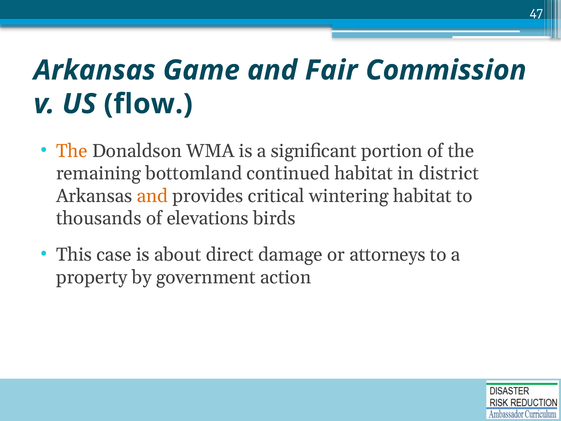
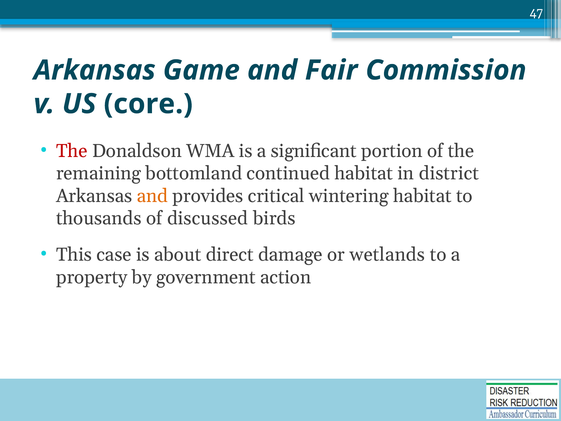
flow: flow -> core (148, 104)
The colour: orange -> red (72, 151)
elevations: elevations -> discussed (208, 218)
attorneys: attorneys -> wetlands (387, 255)
